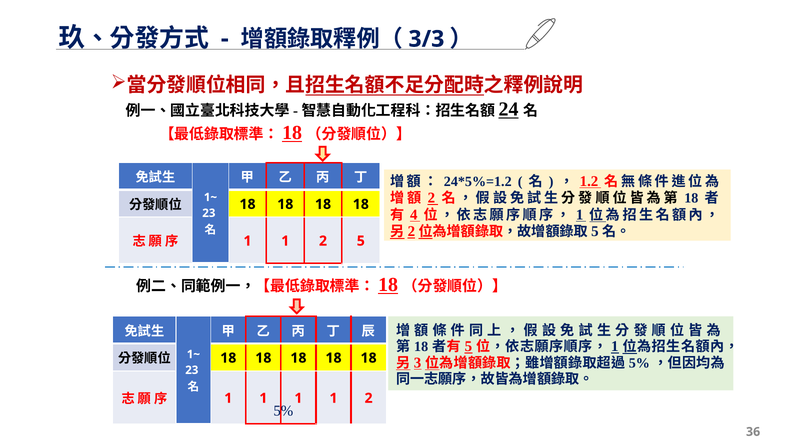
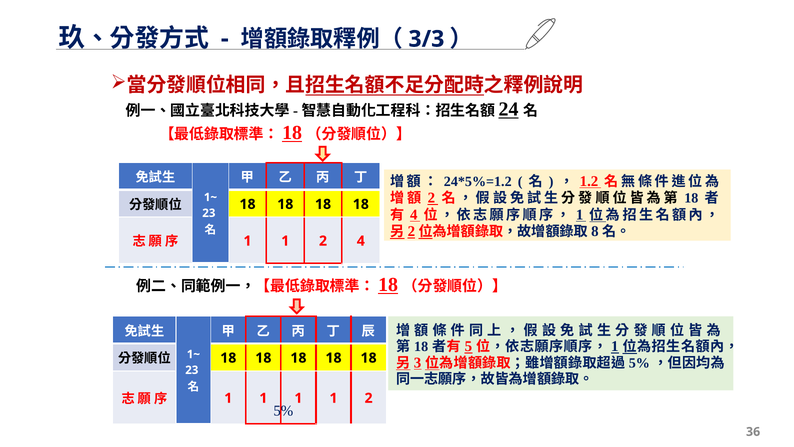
5: 5 -> 8 (595, 231)
2 5: 5 -> 4 (361, 241)
